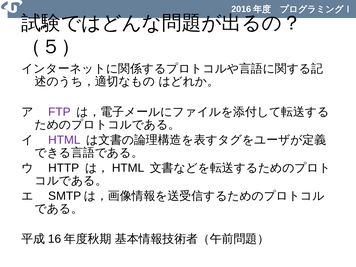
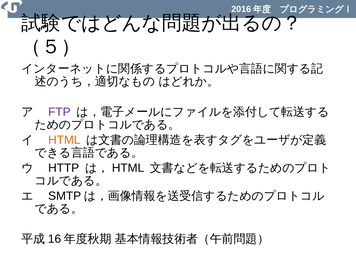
HTML colour: purple -> orange (64, 140)
